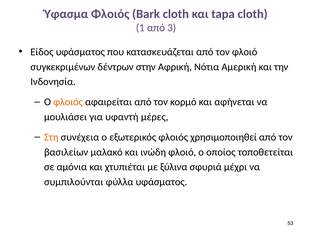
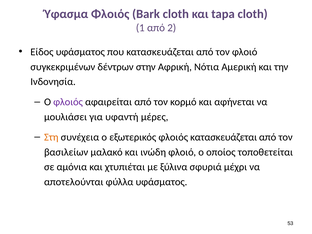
3: 3 -> 2 (172, 28)
φλοιός colour: orange -> purple (68, 102)
φλοιός χρησιμοποιηθεί: χρησιμοποιηθεί -> κατασκευάζεται (224, 137)
συμπιλούνται: συμπιλούνται -> αποτελούνται (74, 182)
